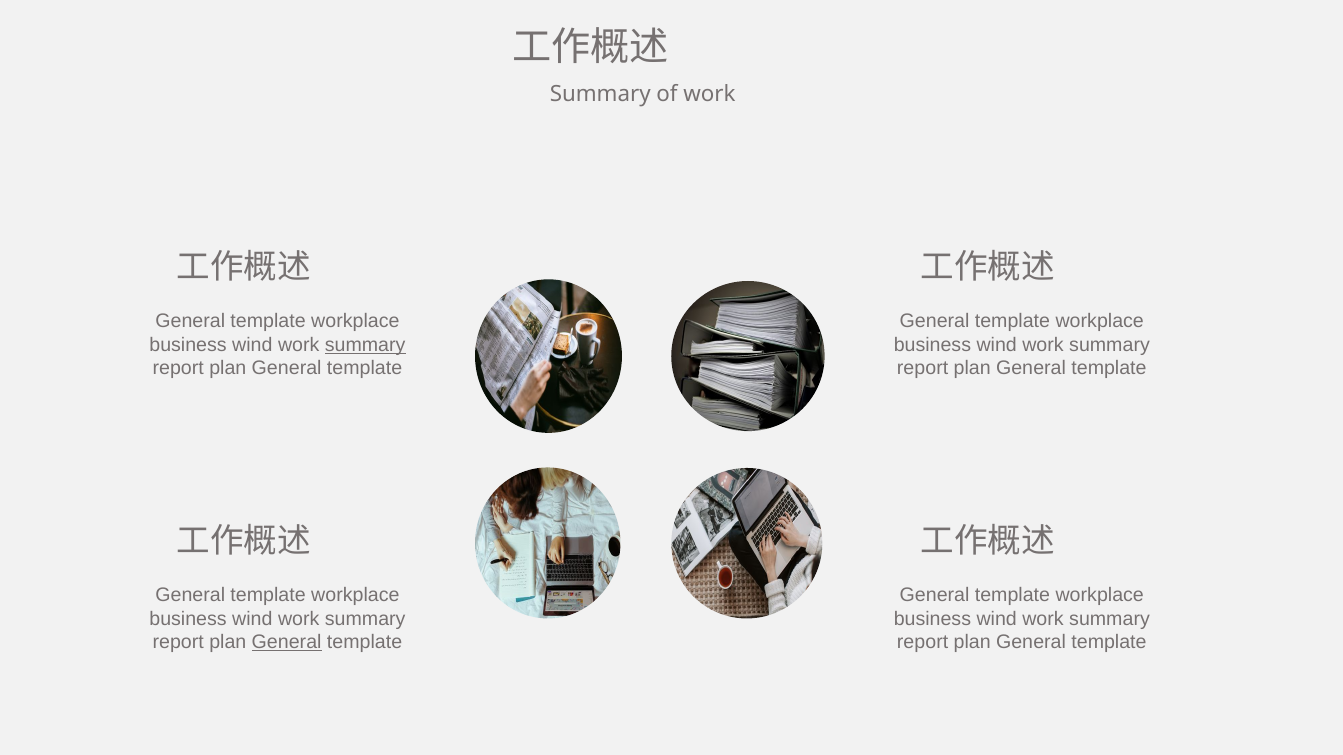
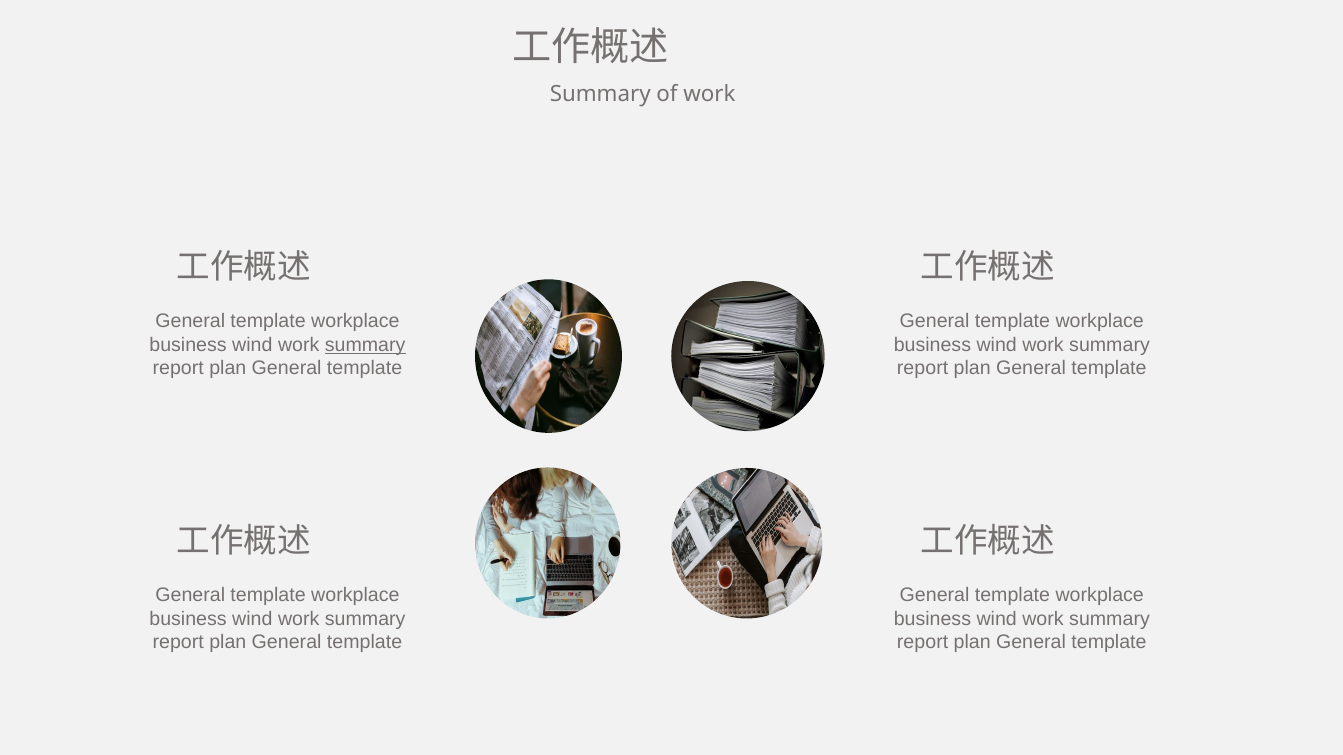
General underline: present -> none (287, 642)
